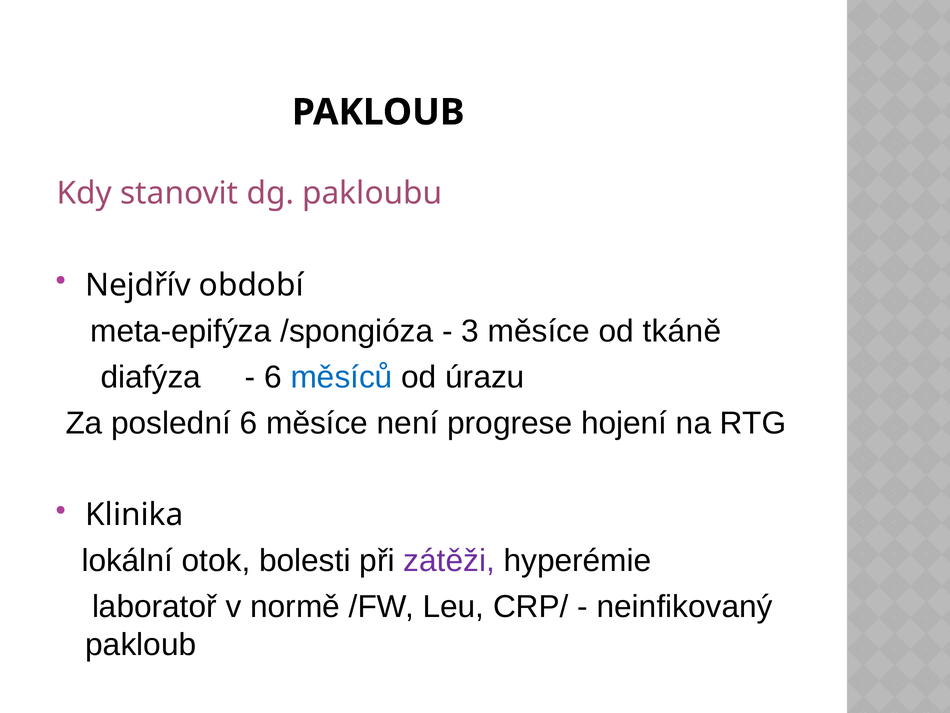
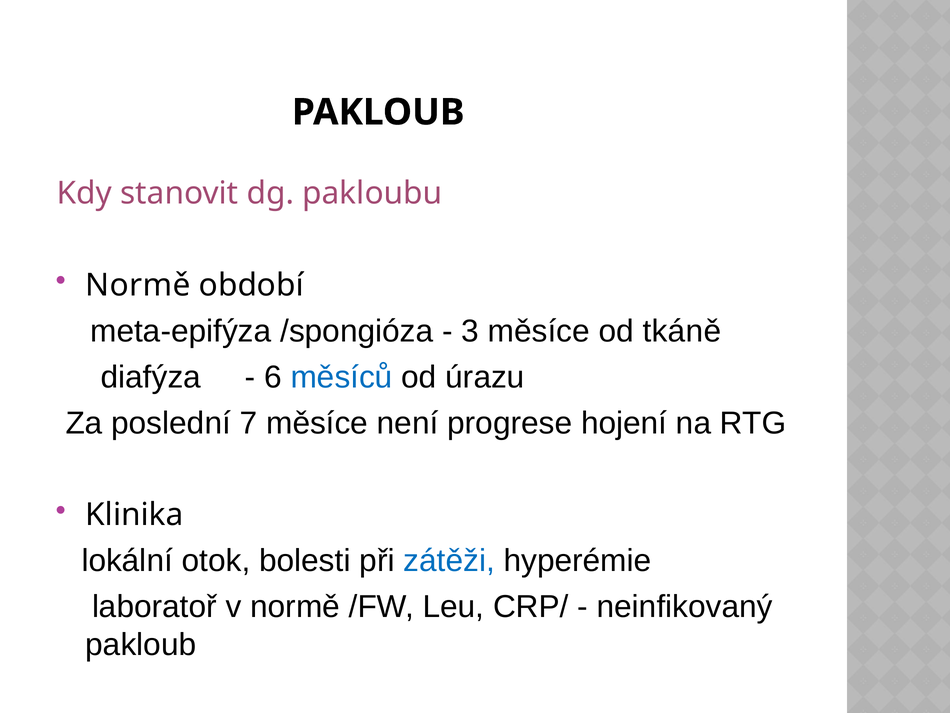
Nejdřív: Nejdřív -> Normě (138, 285)
poslední 6: 6 -> 7 (248, 423)
zátěži colour: purple -> blue (449, 561)
